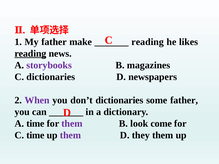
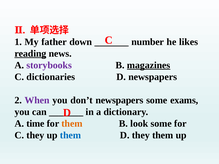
make: make -> down (81, 42)
reading: reading -> number (148, 42)
magazines underline: none -> present (149, 65)
don’t dictionaries: dictionaries -> newspapers (119, 100)
some father: father -> exams (184, 100)
them colour: purple -> orange (72, 124)
look come: come -> some (161, 124)
C time: time -> they (35, 135)
them colour: purple -> blue (71, 135)
